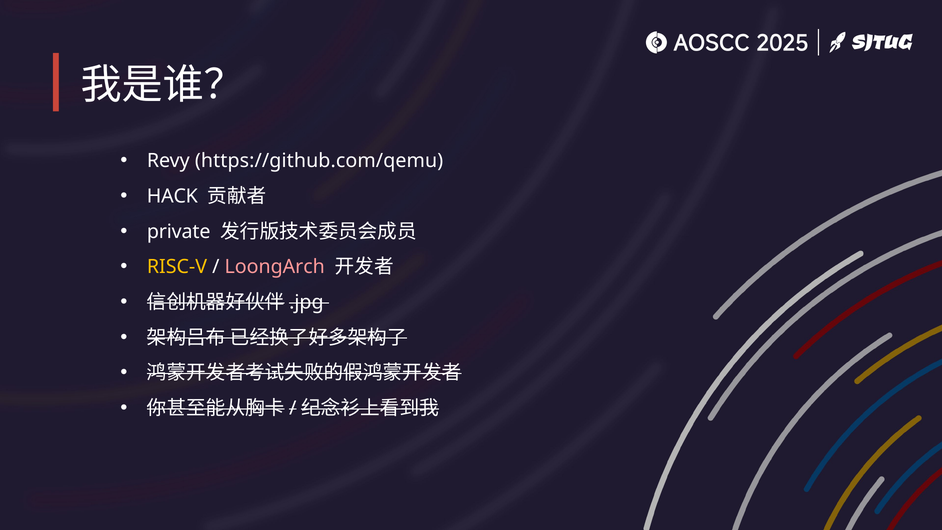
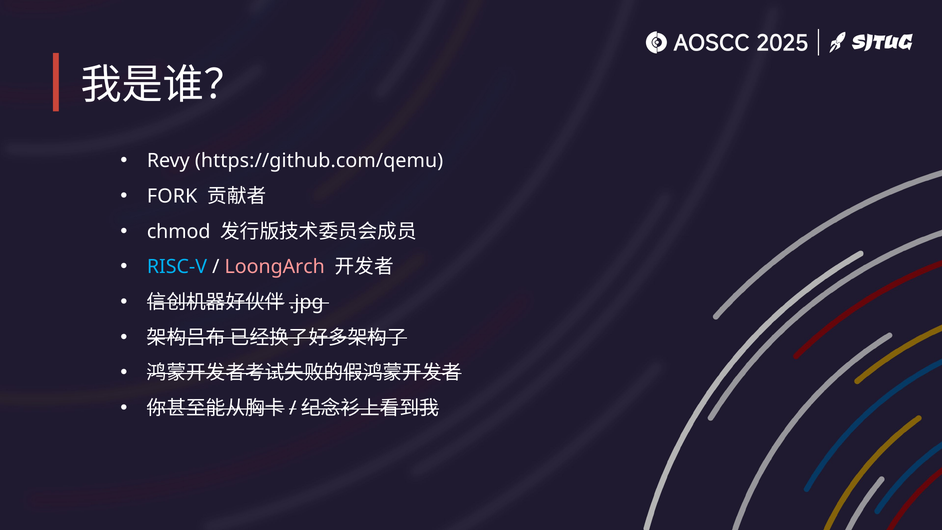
HACK: HACK -> FORK (172, 196)
private: private -> chmod (179, 232)
RISC-V colour: yellow -> light blue (177, 267)
